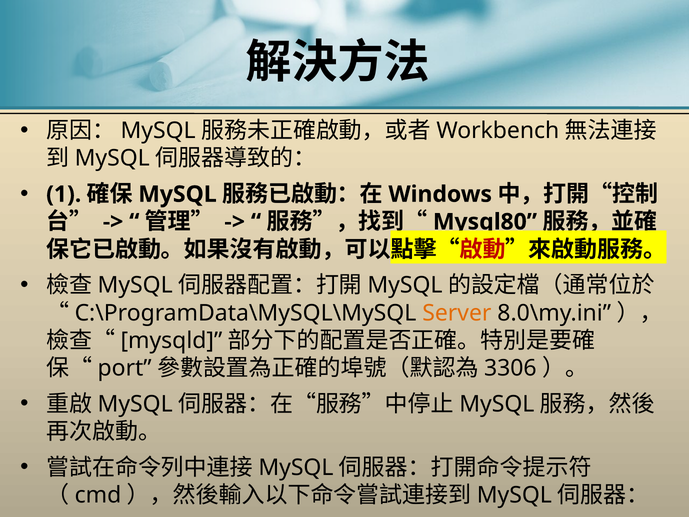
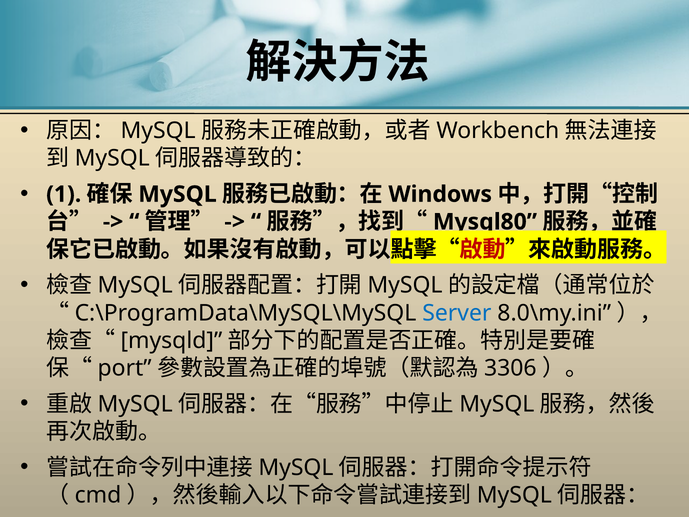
Server colour: orange -> blue (457, 313)
